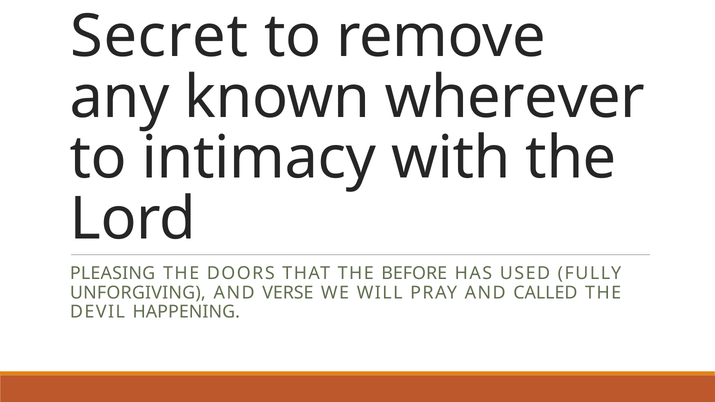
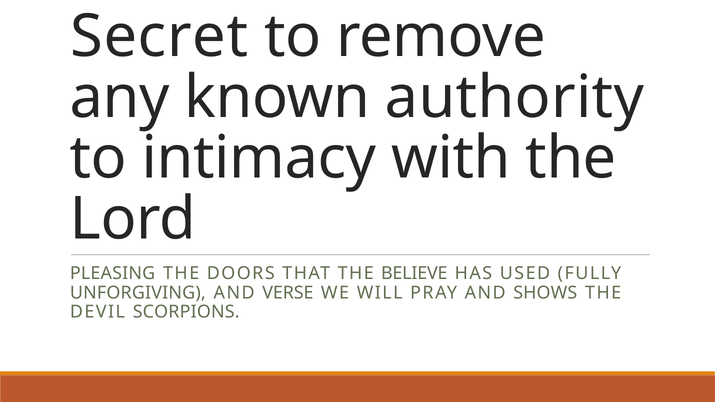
wherever: wherever -> authority (514, 98)
BEFORE: BEFORE -> BELIEVE (414, 274)
CALLED: CALLED -> SHOWS (545, 293)
HAPPENING: HAPPENING -> SCORPIONS (186, 312)
